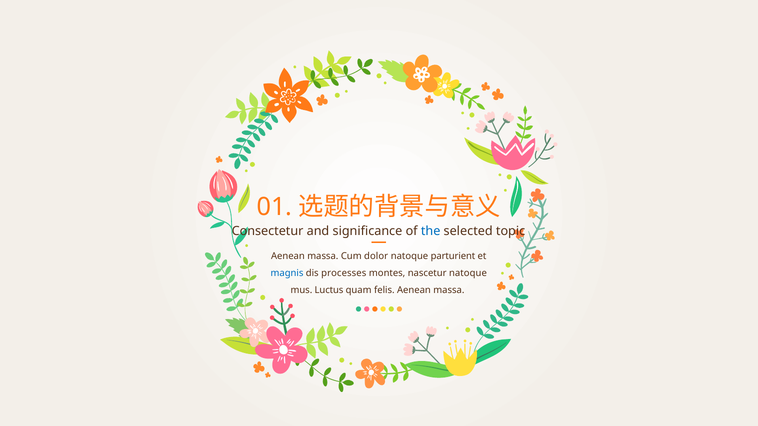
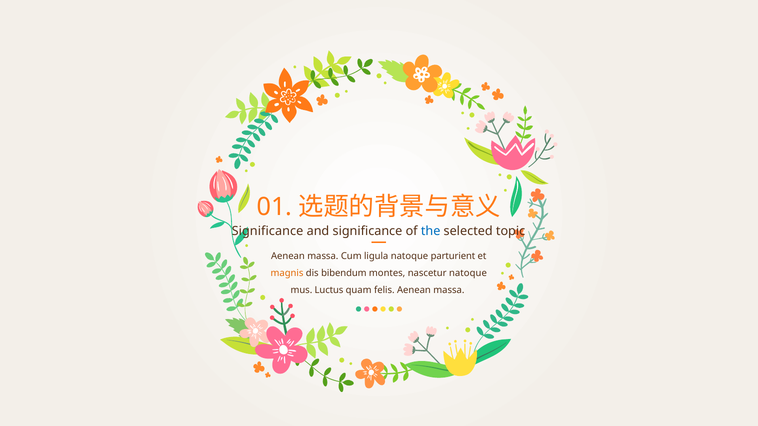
Consectetur: Consectetur -> Significance (267, 231)
dolor: dolor -> ligula (376, 256)
magnis colour: blue -> orange (287, 273)
processes: processes -> bibendum (344, 273)
